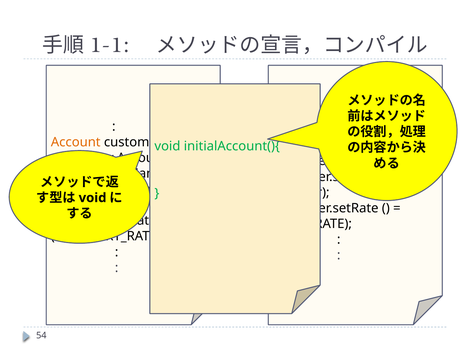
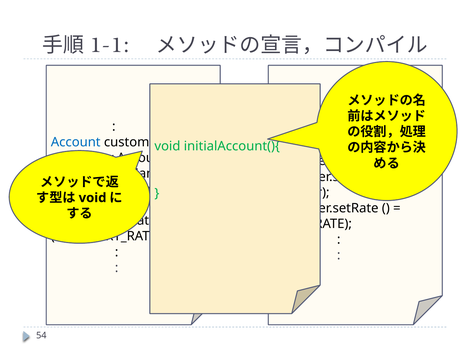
Account colour: orange -> blue (76, 142)
